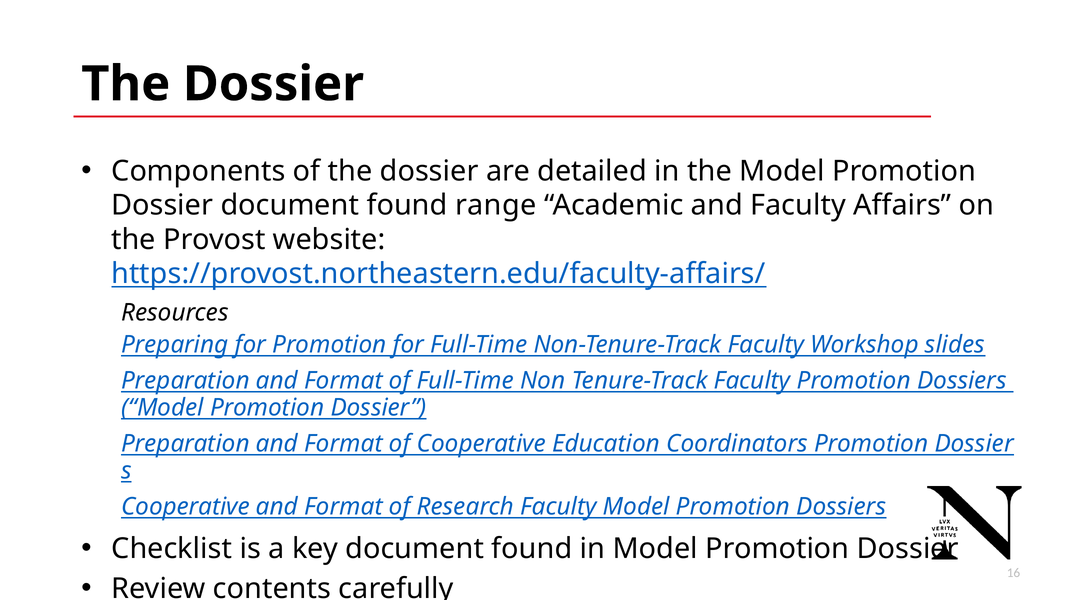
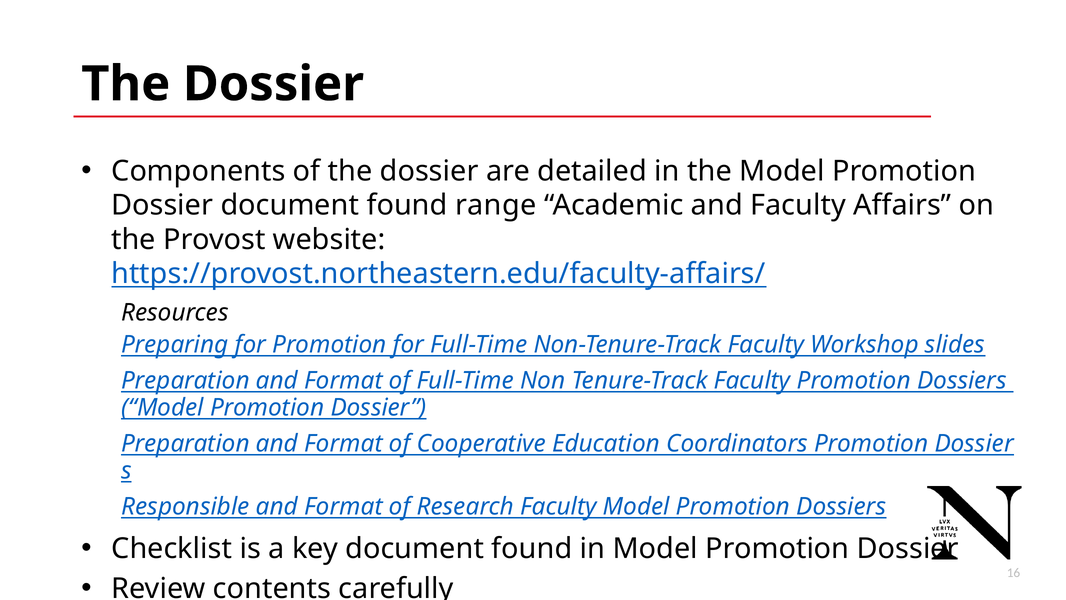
Cooperative: Cooperative -> Responsible (185, 506)
